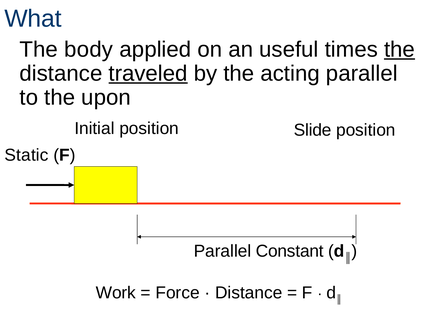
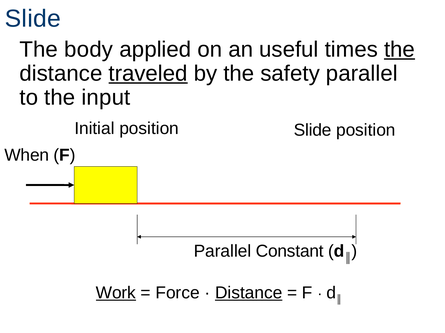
What: What -> Slide (33, 19)
acting: acting -> safety (290, 74)
upon: upon -> input (106, 98)
Static: Static -> When (27, 155)
Work underline: none -> present (116, 294)
Distance underline: none -> present (249, 294)
